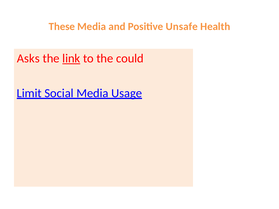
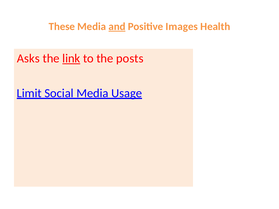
and underline: none -> present (117, 27)
Unsafe: Unsafe -> Images (182, 27)
could: could -> posts (130, 59)
